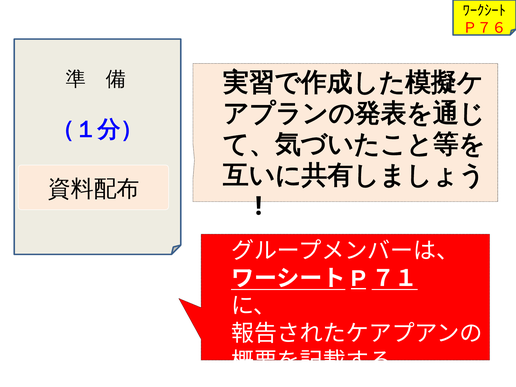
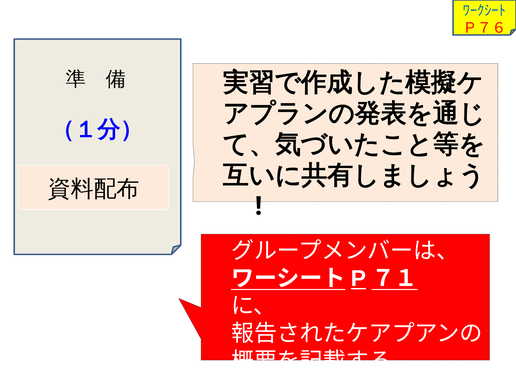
ﾜｰｸｼｰﾄ colour: black -> blue (484, 11)
